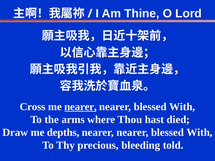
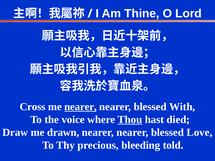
arms: arms -> voice (73, 120)
Thou underline: none -> present (130, 120)
depths: depths -> drawn (63, 133)
With: With -> Love (199, 133)
